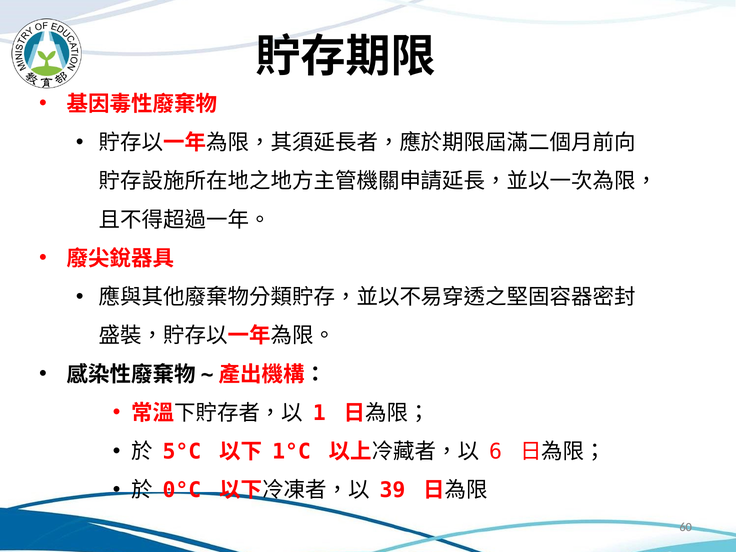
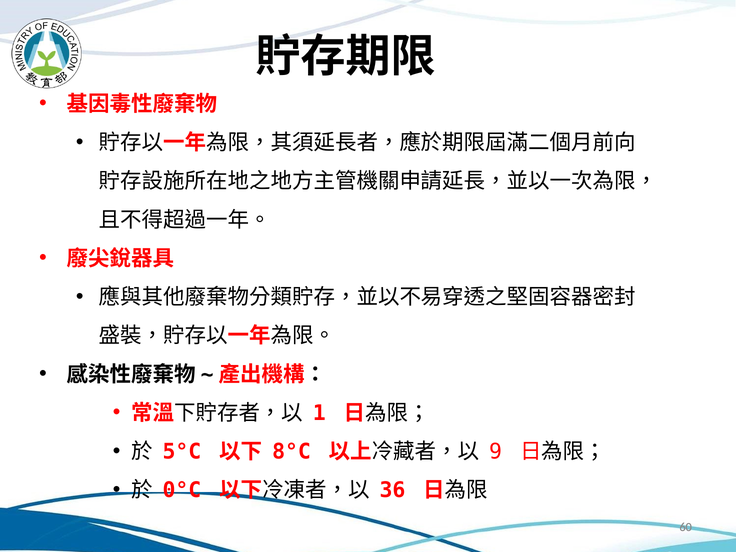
1°C: 1°C -> 8°C (292, 452)
6: 6 -> 9 (496, 452)
39: 39 -> 36 (392, 490)
